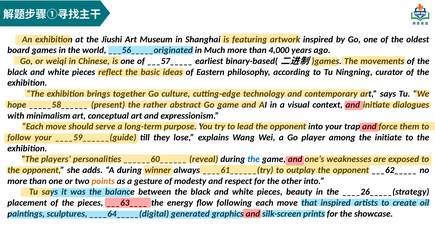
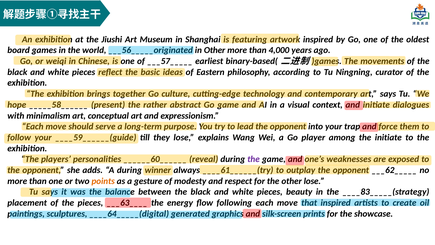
in Much: Much -> Other (215, 50)
the colour: blue -> purple (254, 159)
other into: into -> lose (314, 181)
____26_____(strategy: ____26_____(strategy -> ____83_____(strategy (386, 192)
